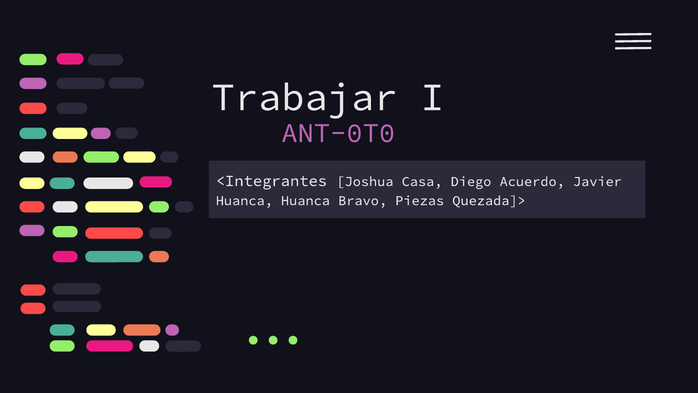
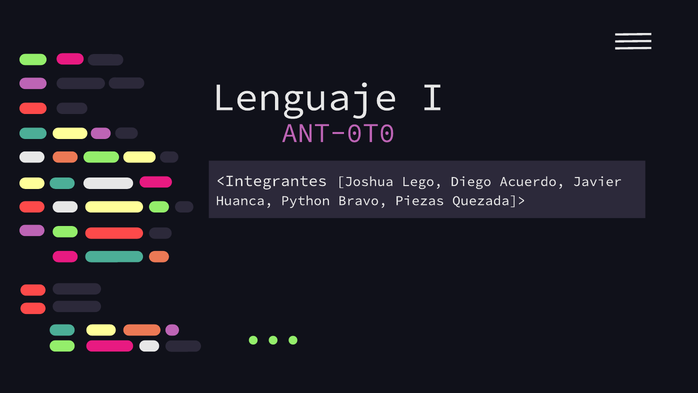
Trabajar: Trabajar -> Lenguaje (305, 97)
Casa: Casa -> Lego (422, 181)
Huanca Huanca: Huanca -> Python (305, 200)
